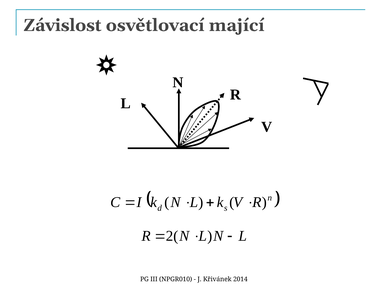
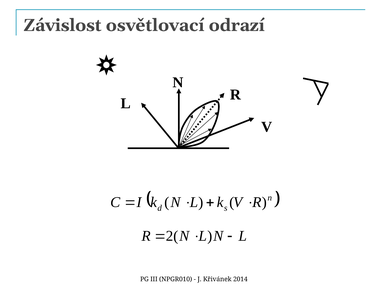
mající: mající -> odrazí (237, 25)
